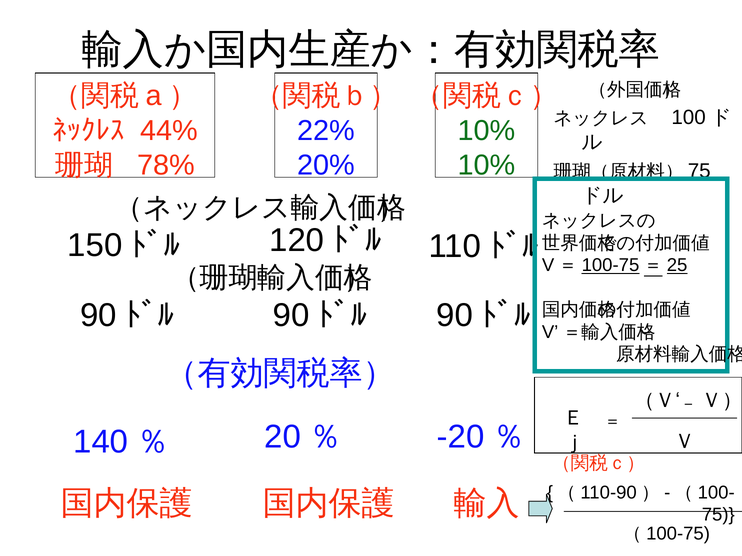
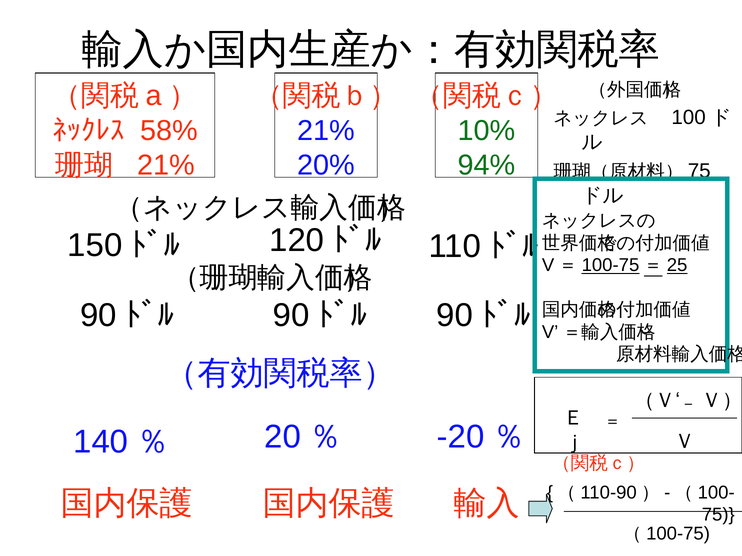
44%: 44% -> 58% (169, 131)
22%: 22% -> 21% (326, 131)
10%: 10% -> 94% (487, 165)
78%: 78% -> 21% (166, 165)
